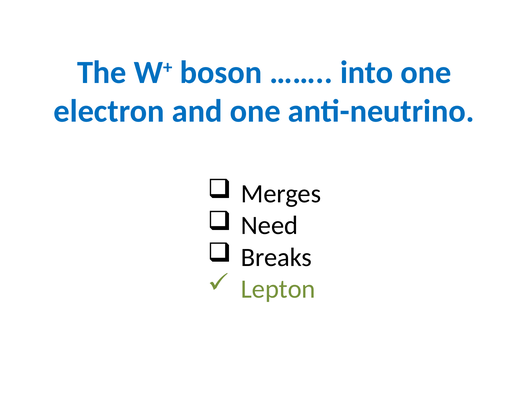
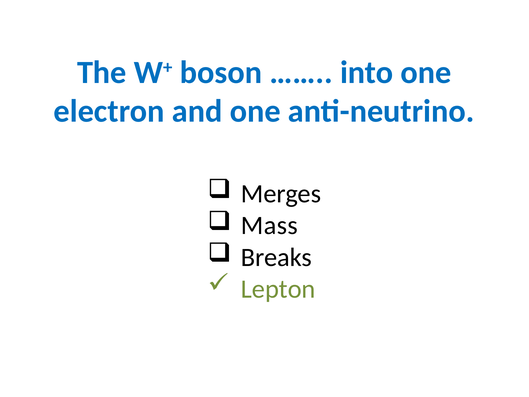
Need: Need -> Mass (269, 225)
